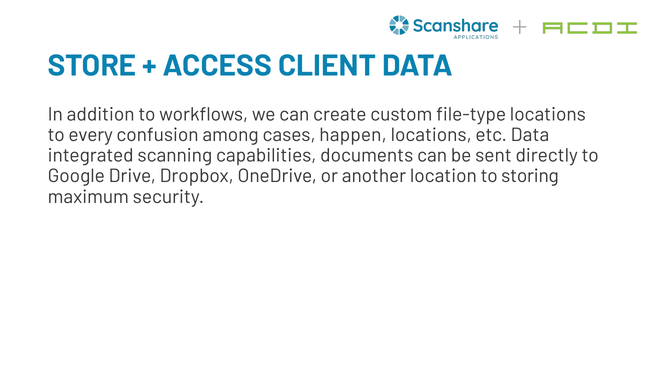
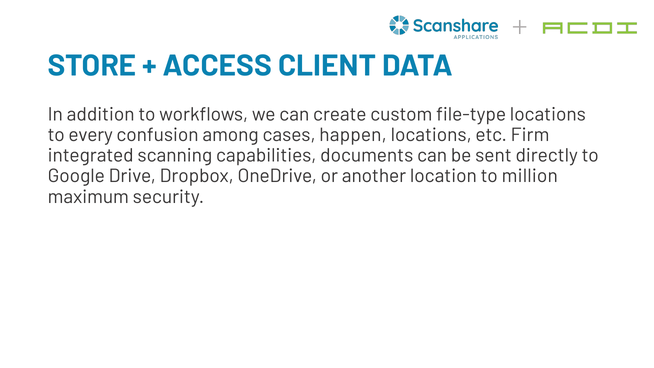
etc Data: Data -> Firm (530, 135)
storing: storing -> million (530, 176)
